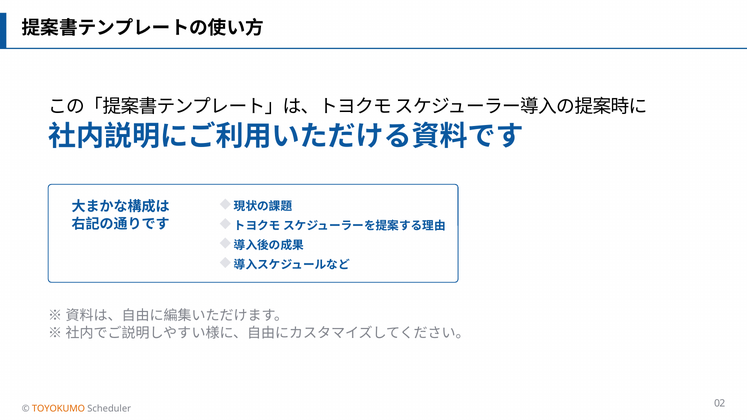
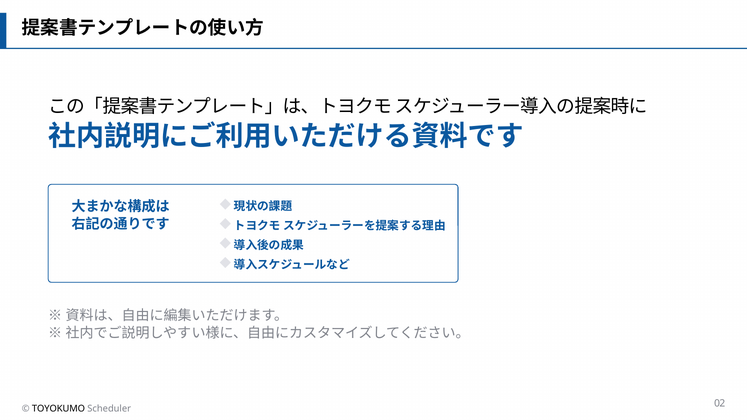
TOYOKUMO colour: orange -> black (58, 409)
